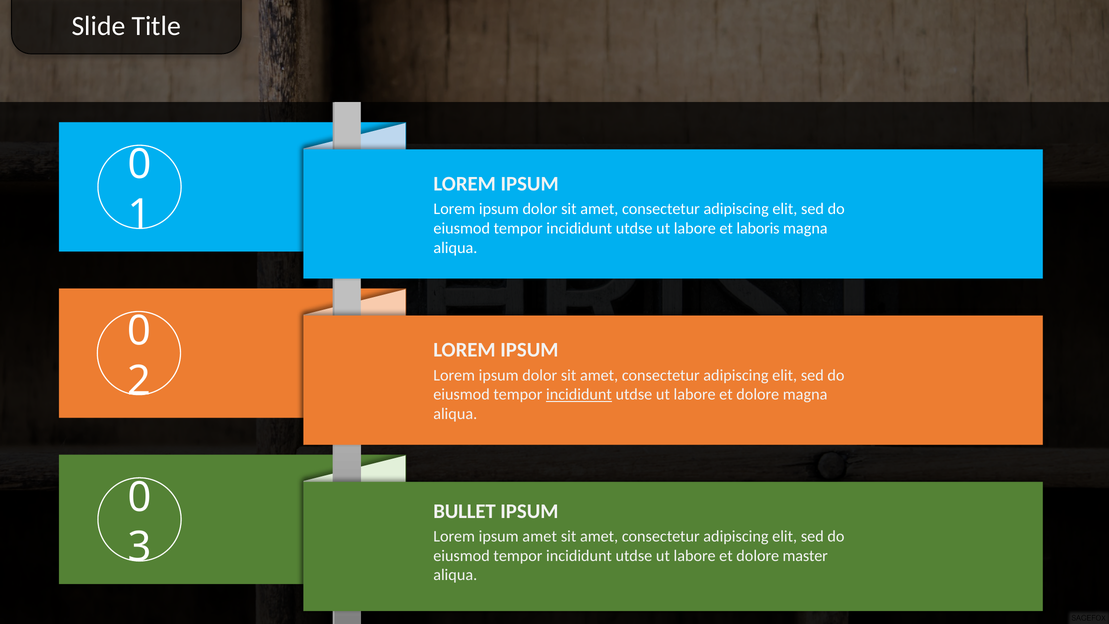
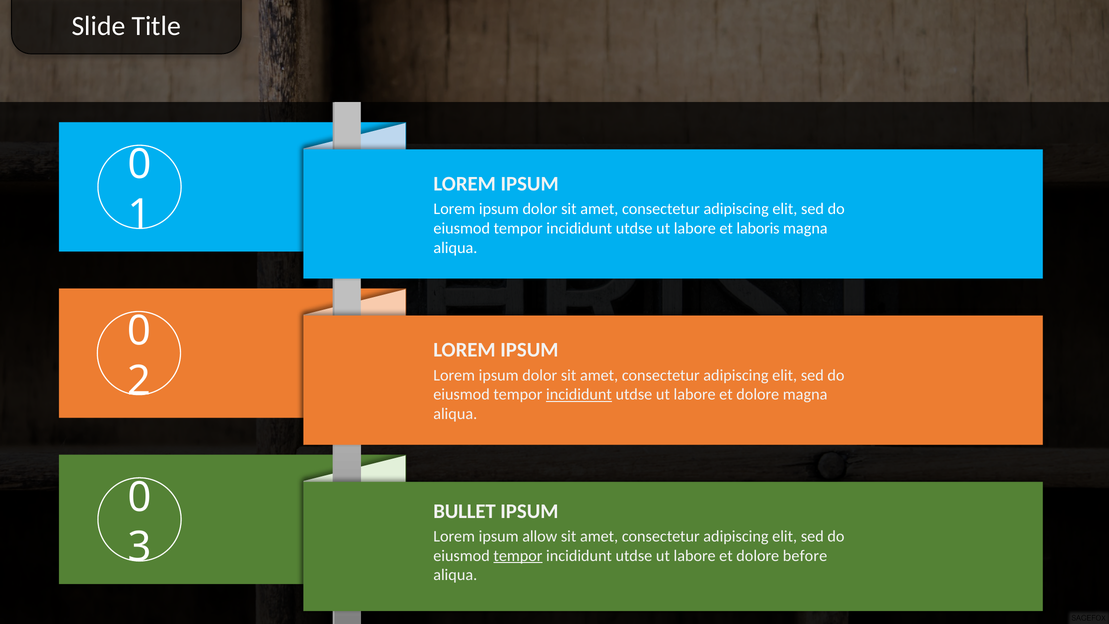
ipsum amet: amet -> allow (540, 536)
tempor underline: none -> present (518, 555)
master: master -> before (805, 555)
